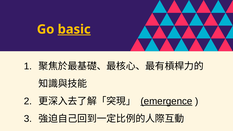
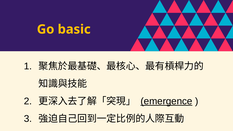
basic underline: present -> none (74, 29)
